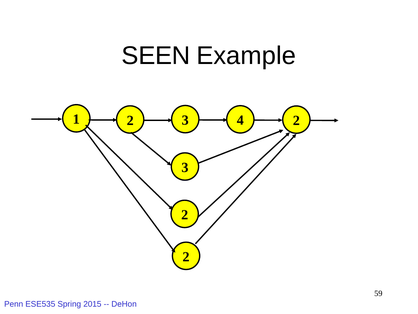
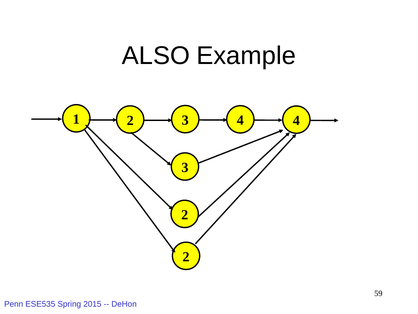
SEEN: SEEN -> ALSO (156, 56)
1 2: 2 -> 4 (296, 120)
